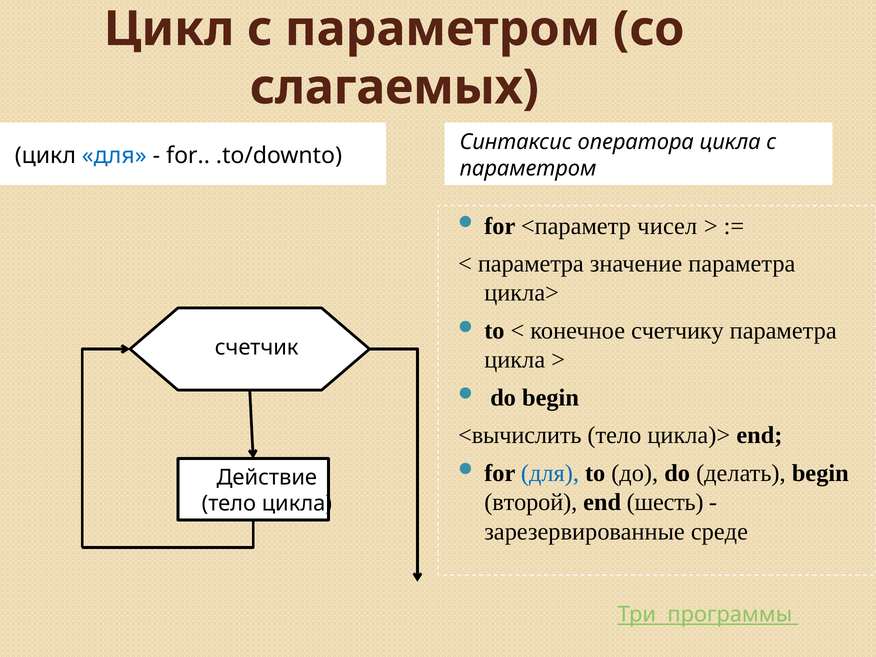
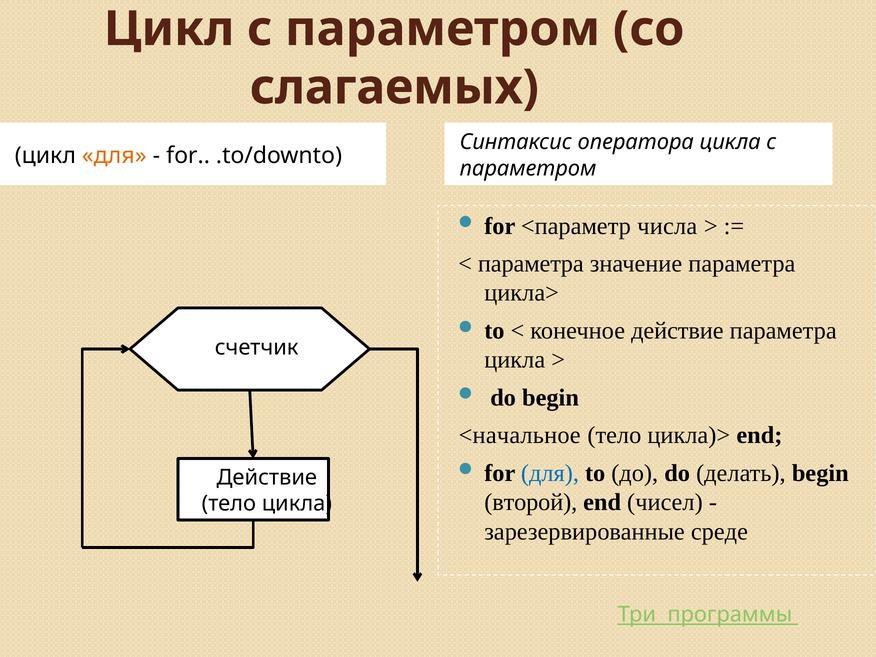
для colour: blue -> orange (114, 155)
чисел: чисел -> числа (667, 226)
конечное счетчику: счетчику -> действие (677, 331)
<вычислить: <вычислить -> <начальное (520, 435)
шесть: шесть -> чисел (665, 502)
